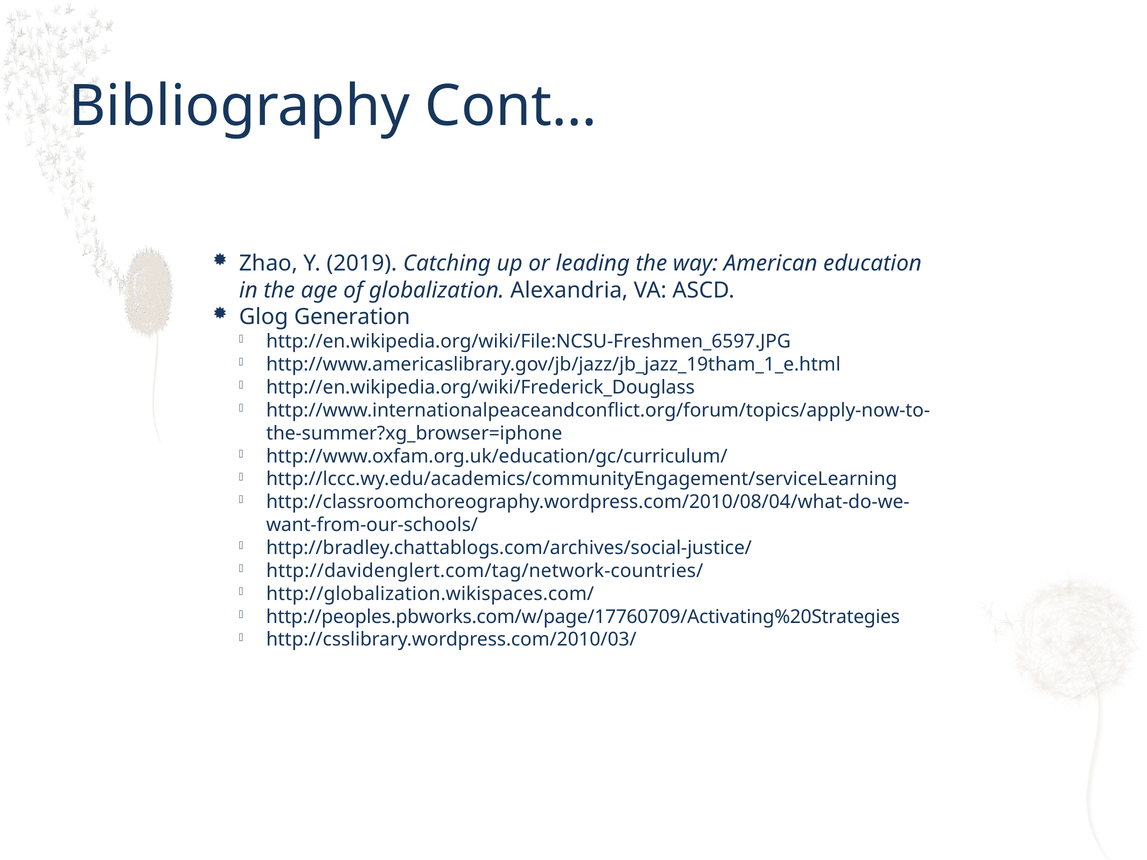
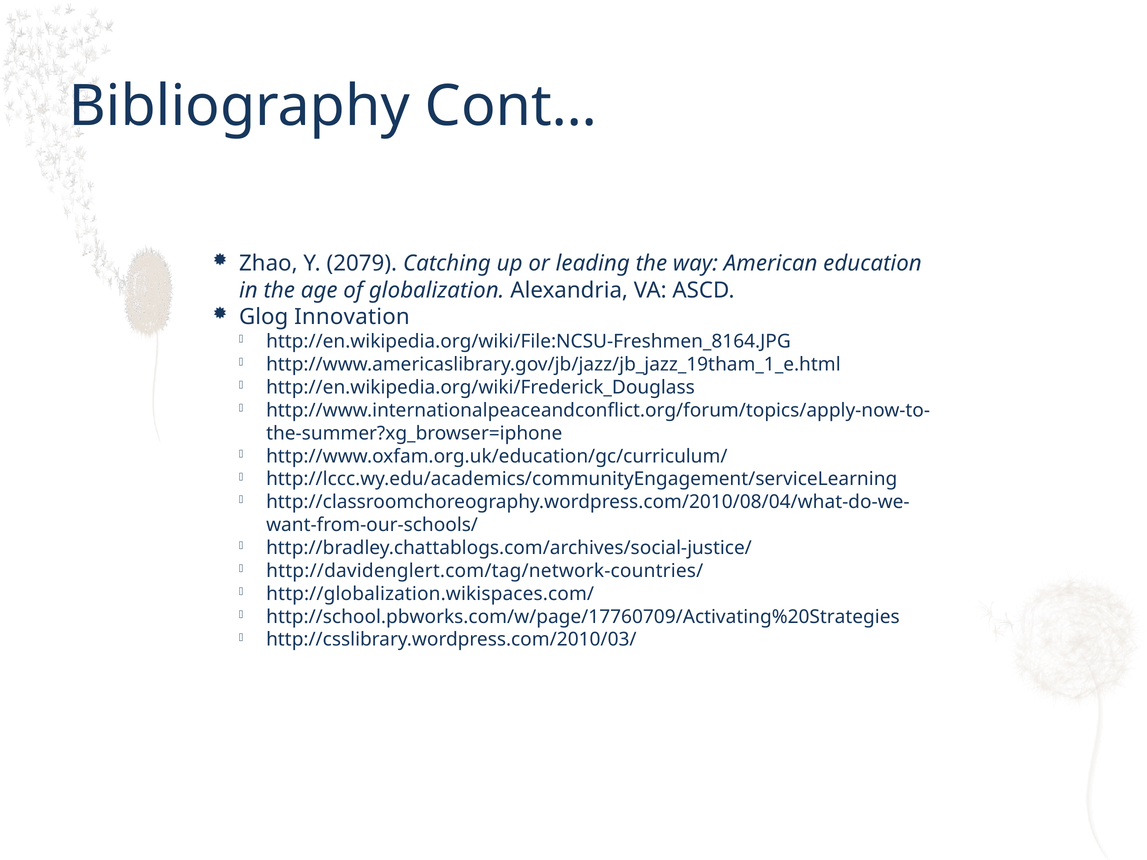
2019: 2019 -> 2079 (362, 263)
Generation: Generation -> Innovation (352, 317)
http://en.wikipedia.org/wiki/File:NCSU-Freshmen_6597.JPG: http://en.wikipedia.org/wiki/File:NCSU-Freshmen_6597.JPG -> http://en.wikipedia.org/wiki/File:NCSU-Freshmen_8164.JPG (529, 342)
http://peoples.pbworks.com/w/page/17760709/Activating%20Strategies: http://peoples.pbworks.com/w/page/17760709/Activating%20Strategies -> http://school.pbworks.com/w/page/17760709/Activating%20Strategies (583, 617)
